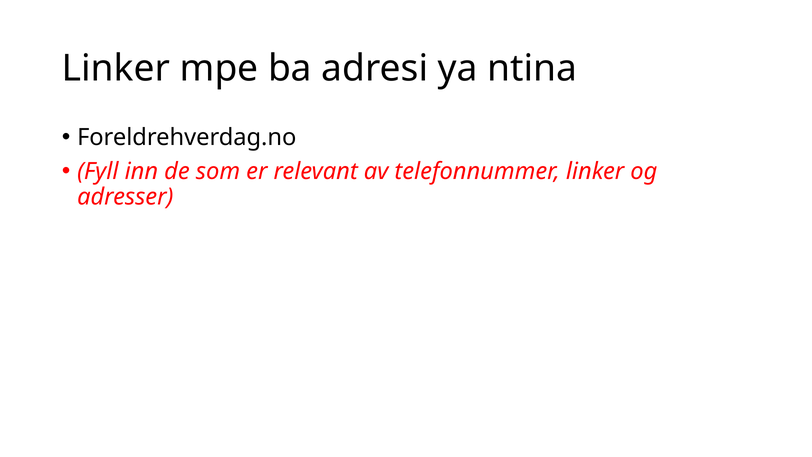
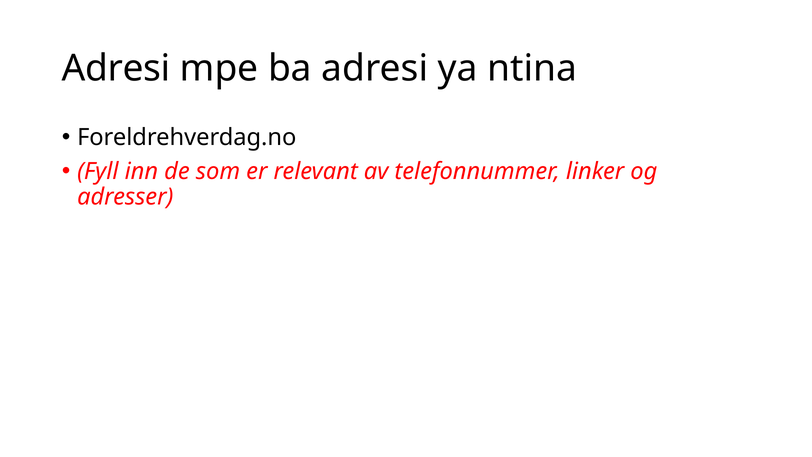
Linker: Linker -> Adresi (116, 68)
